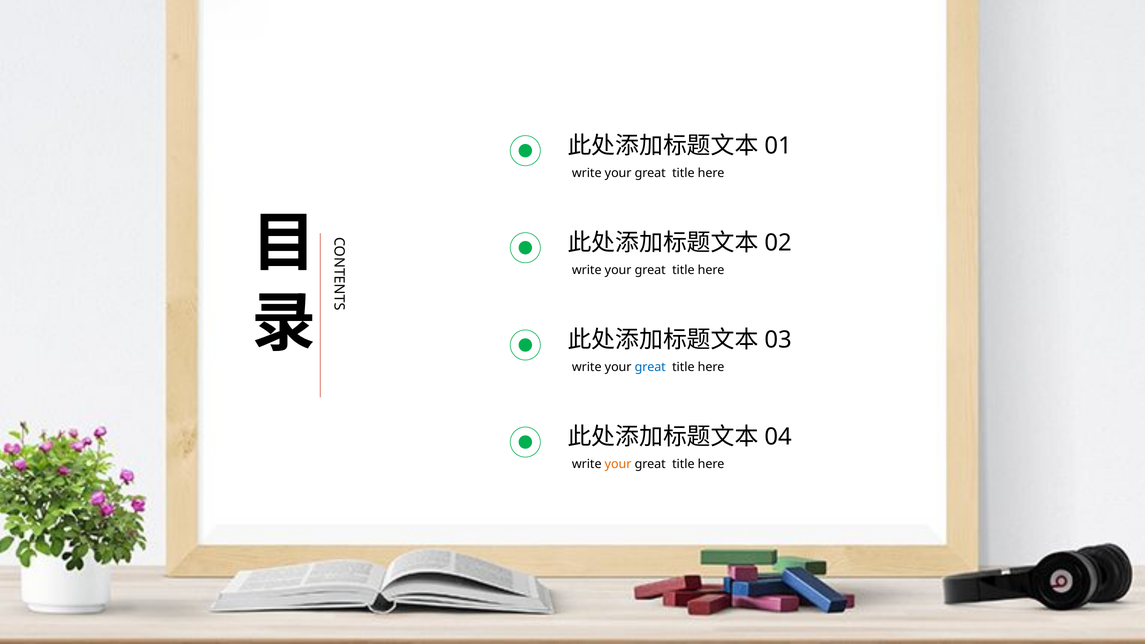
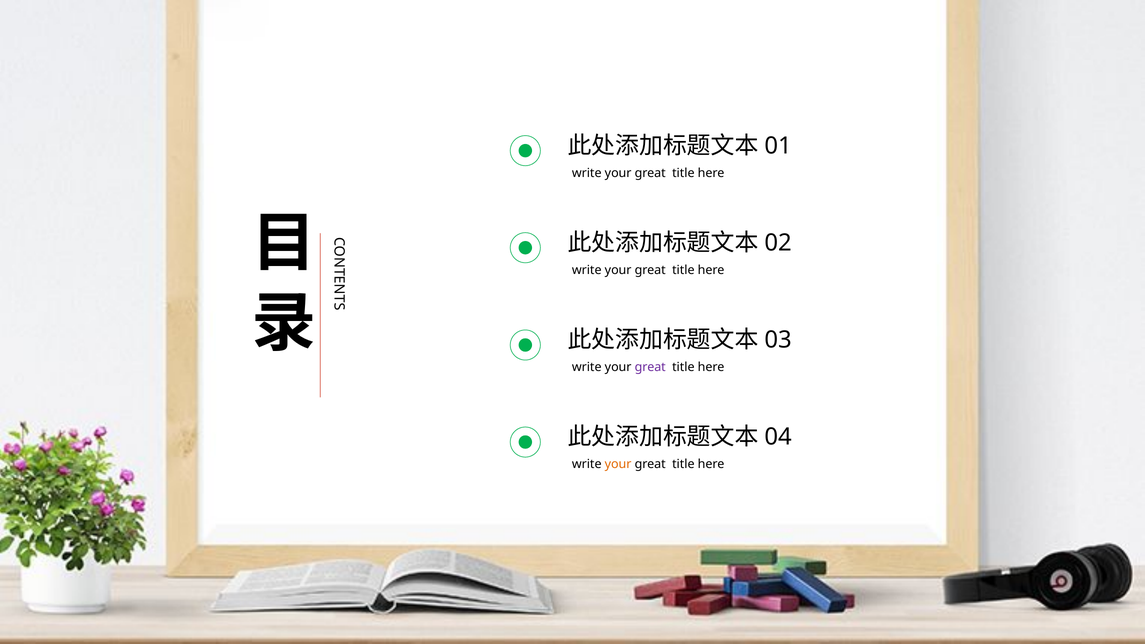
great colour: blue -> purple (650, 367)
